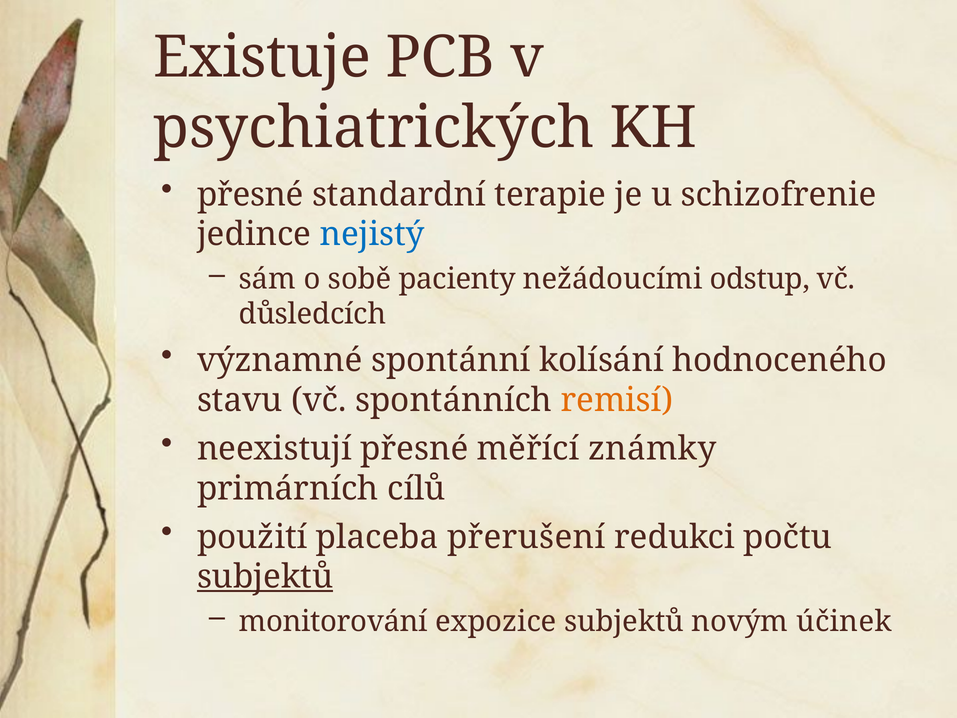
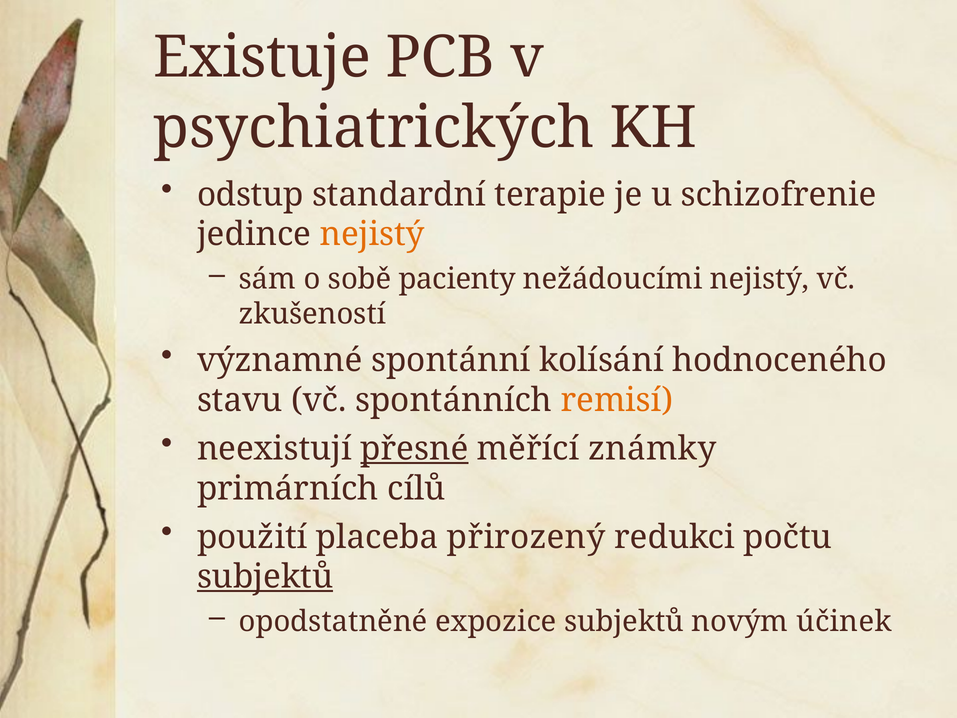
přesné: přesné -> odstup (250, 195)
nejistý colour: blue -> orange (372, 234)
nežádoucími odstup: odstup -> nejistý (760, 279)
důsledcích: důsledcích -> zkušeností (312, 314)
přesné underline: none -> present (414, 449)
přerušení: přerušení -> přirozený (526, 537)
monitorování: monitorování -> opodstatněné (333, 621)
